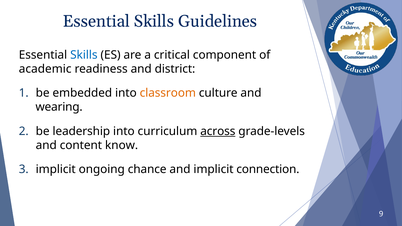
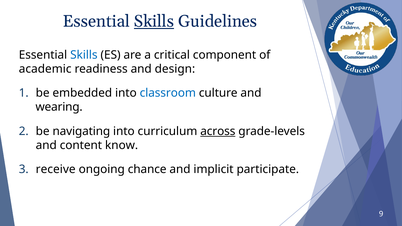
Skills underline: none -> present (154, 21)
district: district -> design (175, 69)
classroom colour: orange -> blue (168, 93)
leadership: leadership -> navigating (81, 131)
implicit: implicit -> receive (56, 170)
connection: connection -> participate (268, 170)
